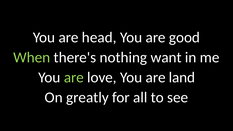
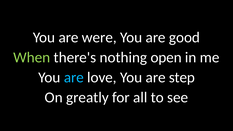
head: head -> were (99, 37)
want: want -> open (166, 57)
are colour: light green -> light blue (74, 78)
land: land -> step (182, 78)
